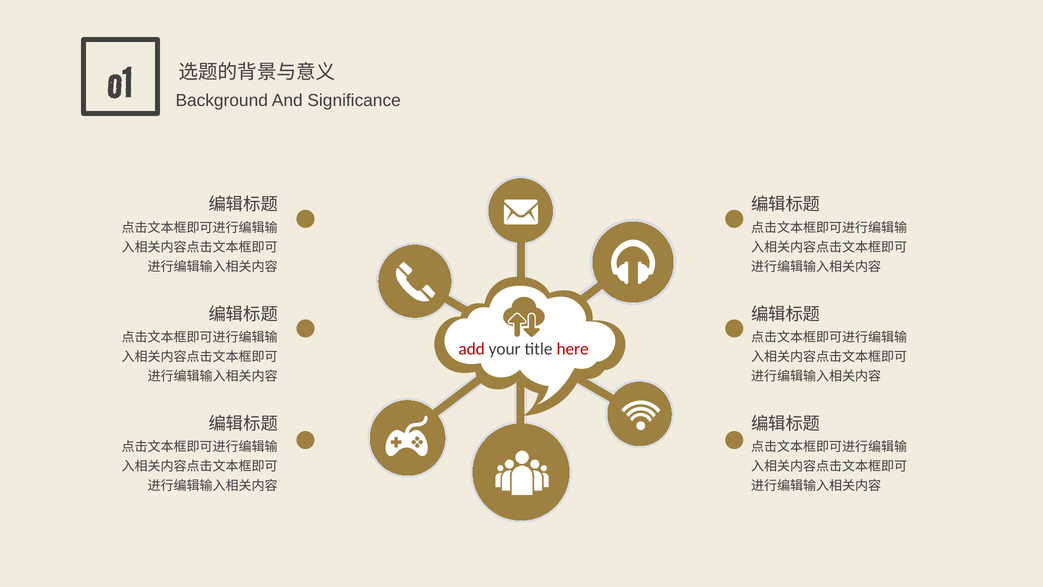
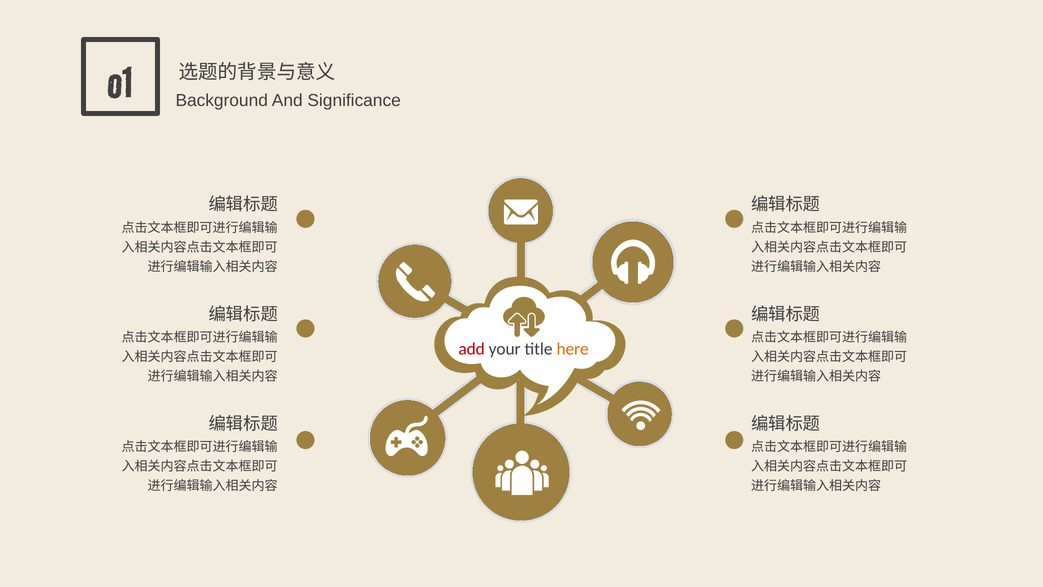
here colour: red -> orange (573, 349)
